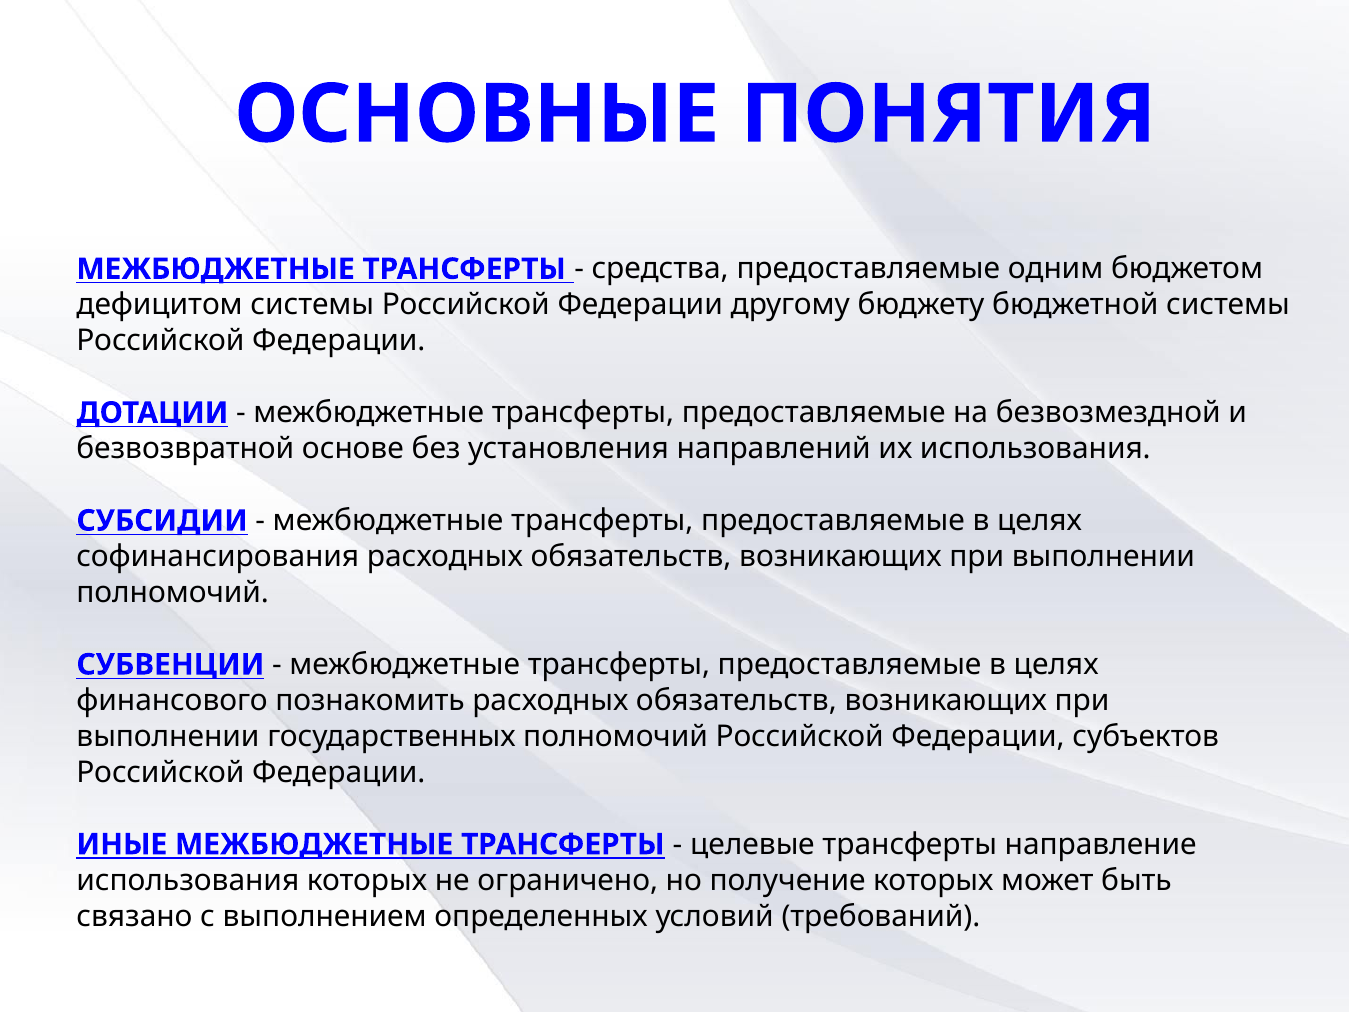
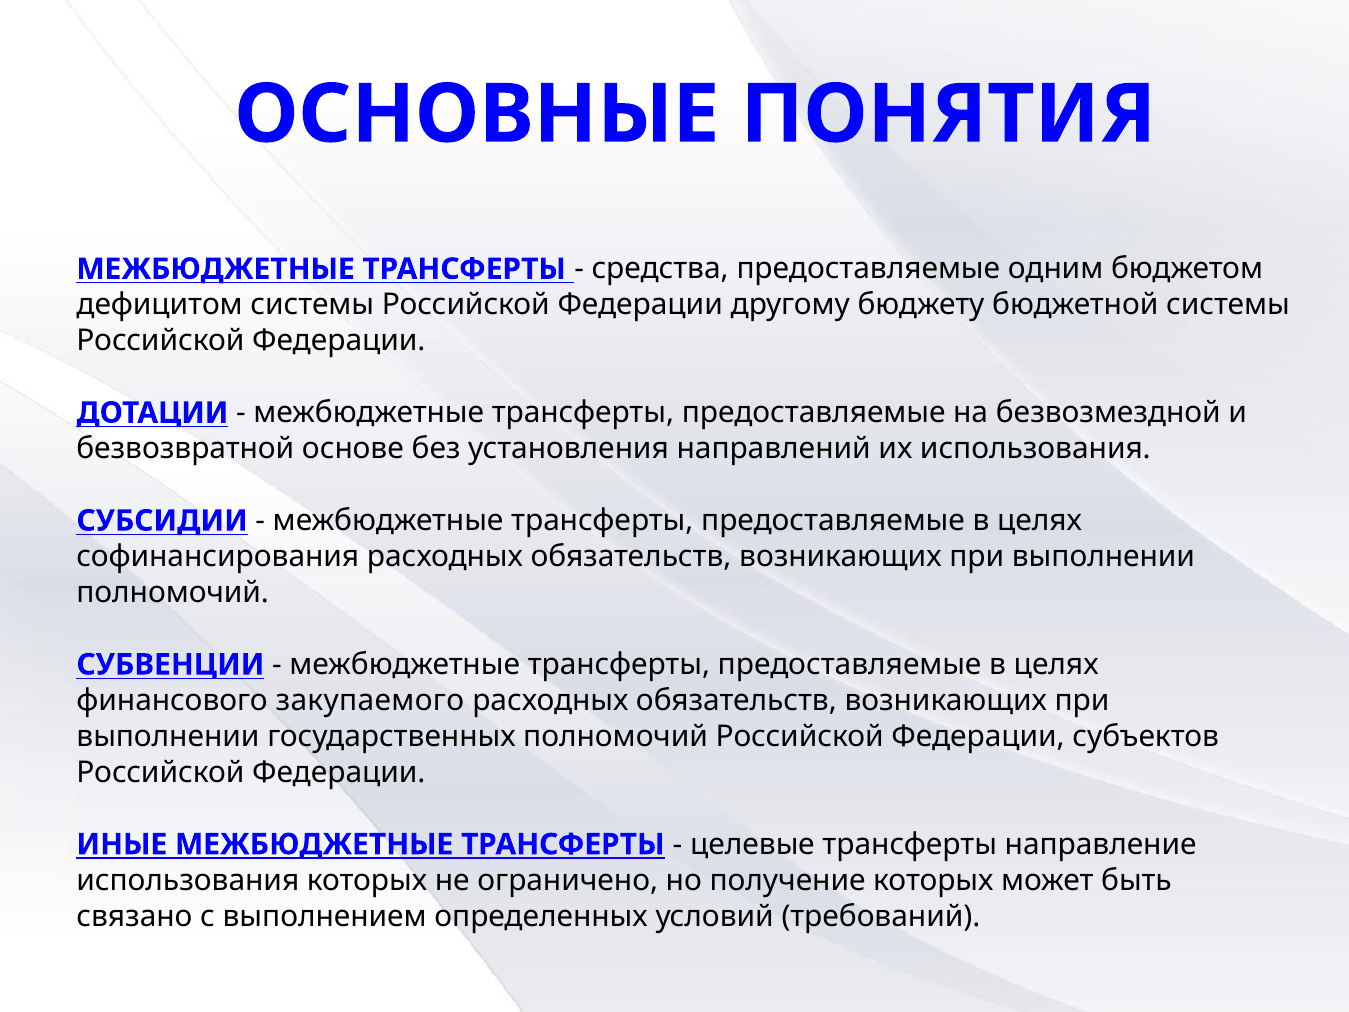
познакомить: познакомить -> закупаемого (370, 700)
